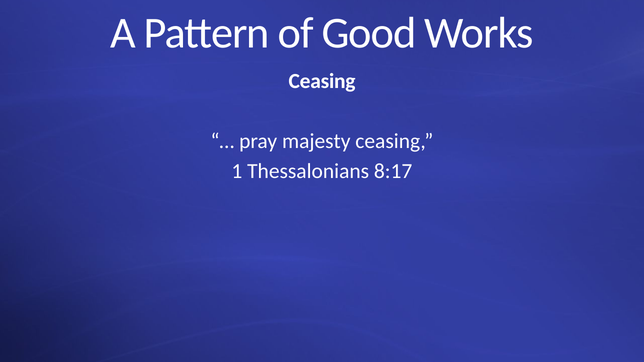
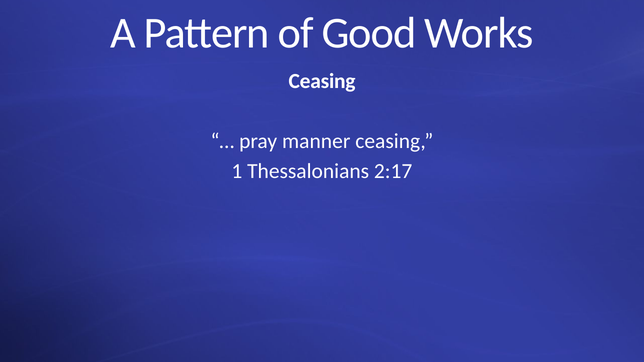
majesty: majesty -> manner (316, 141)
8:17: 8:17 -> 2:17 (393, 171)
